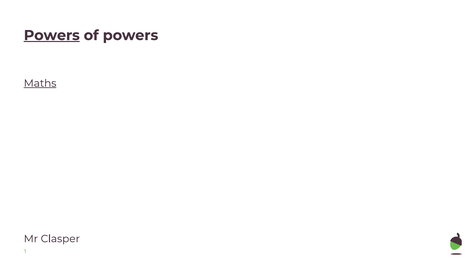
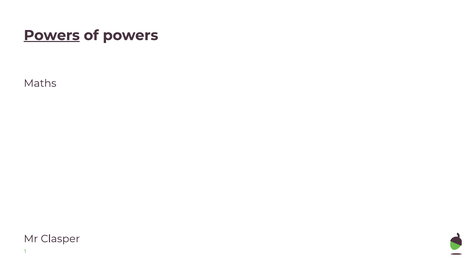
Maths underline: present -> none (40, 83)
